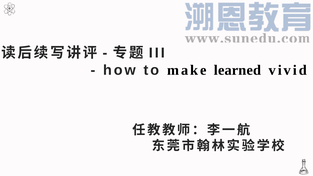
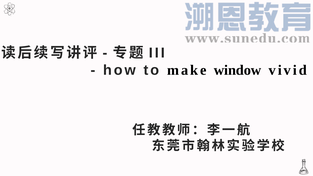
learned: learned -> window (238, 70)
